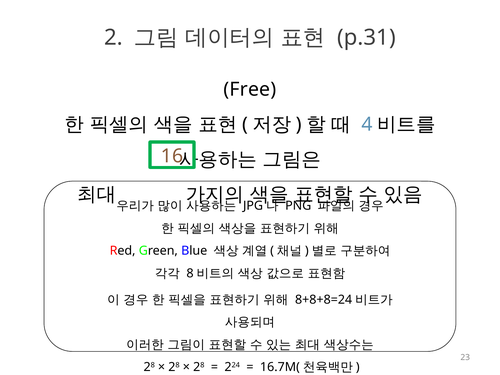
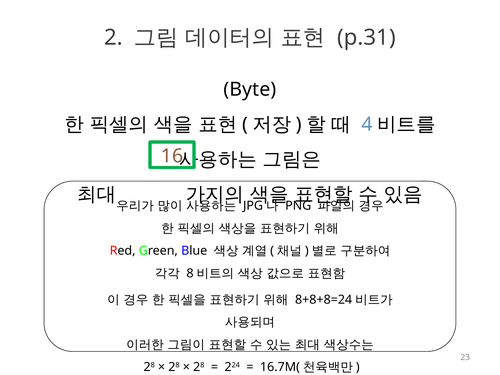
Free: Free -> Byte (250, 89)
